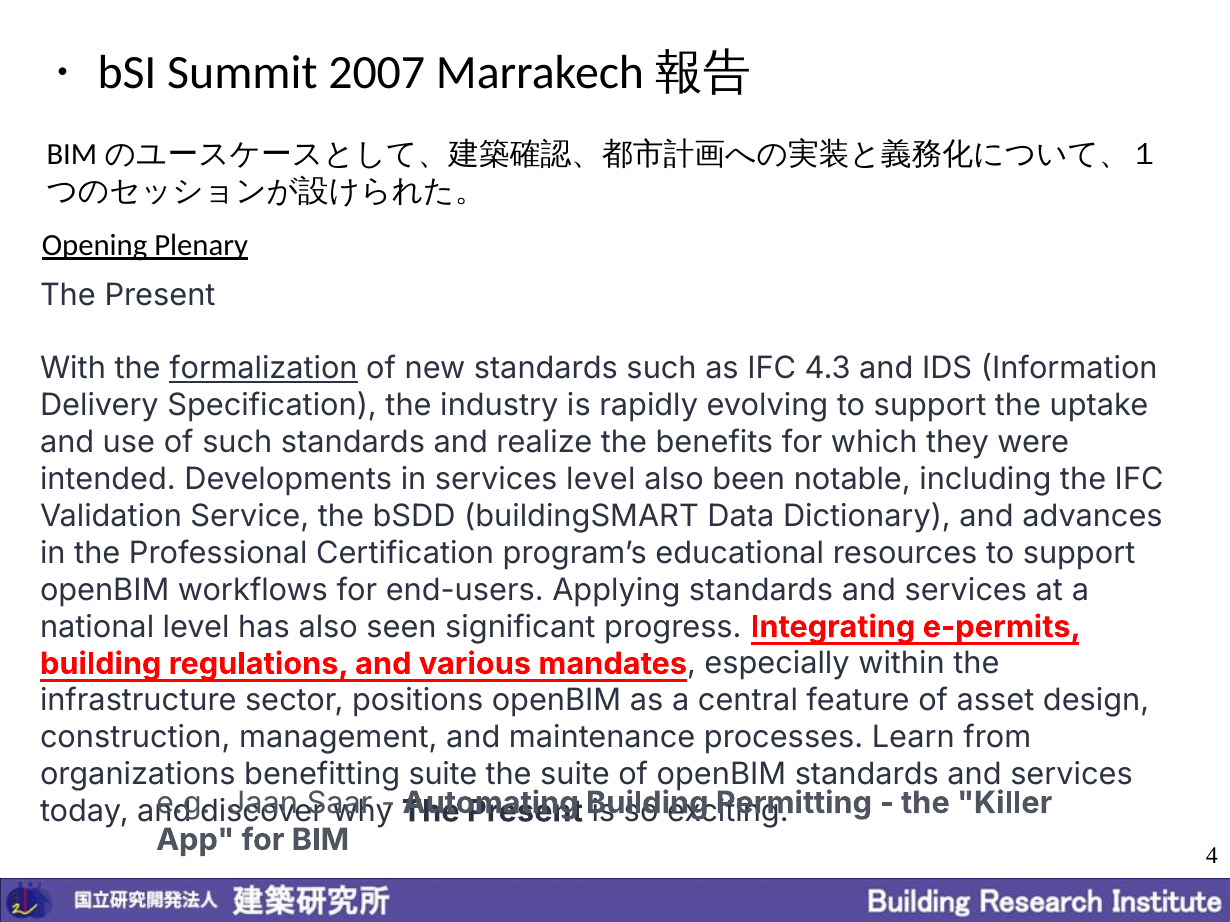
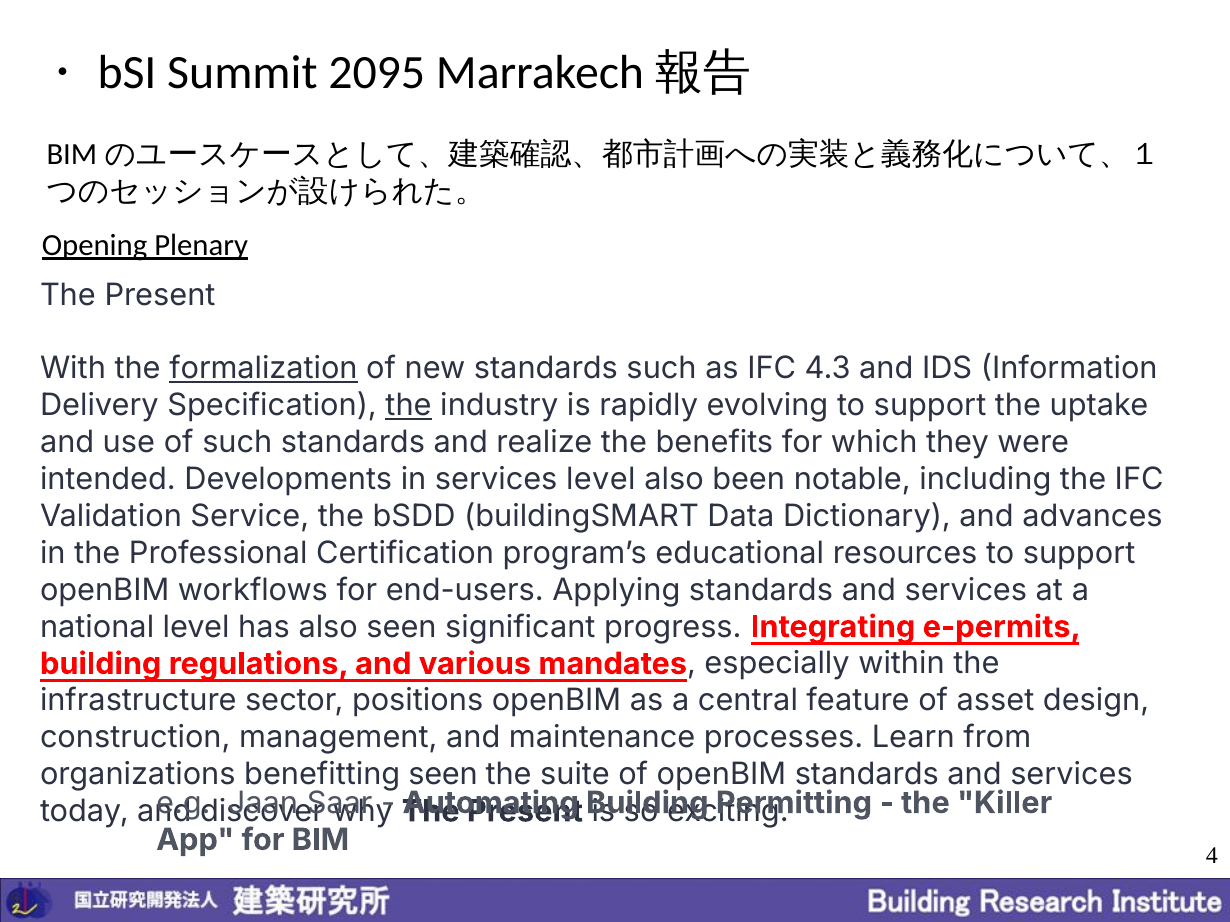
2007: 2007 -> 2095 (377, 73)
the underline: none -> present (409, 406)
benefitting suite: suite -> seen (443, 775)
